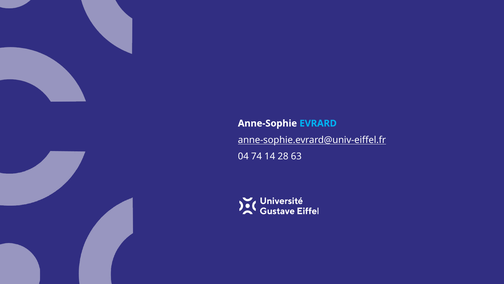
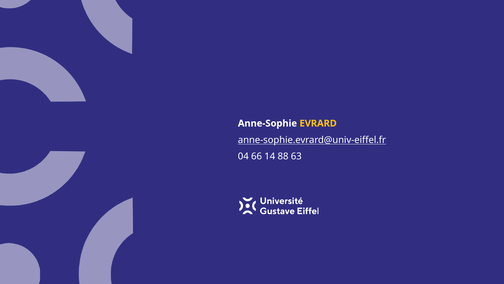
EVRARD colour: light blue -> yellow (318, 123)
74: 74 -> 66 (257, 156)
28: 28 -> 88 (283, 156)
